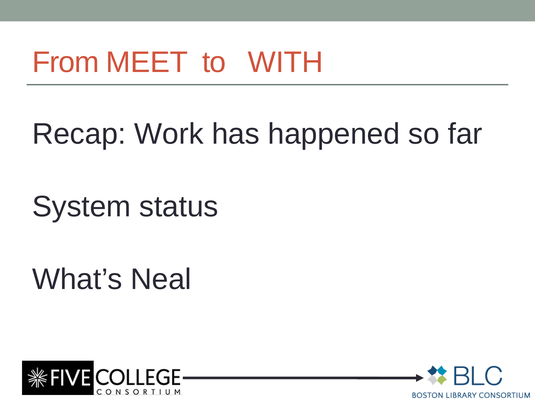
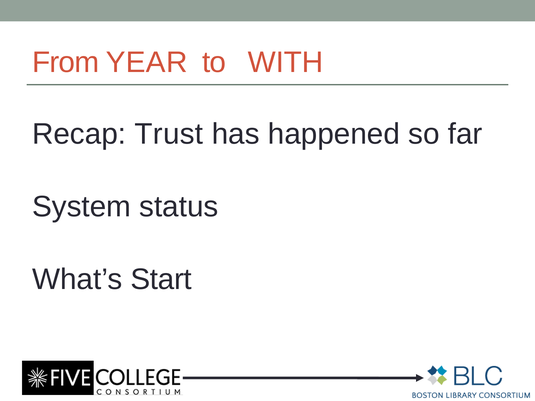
MEET: MEET -> YEAR (147, 62)
Work: Work -> Trust (169, 134)
Neal: Neal -> Start (161, 280)
